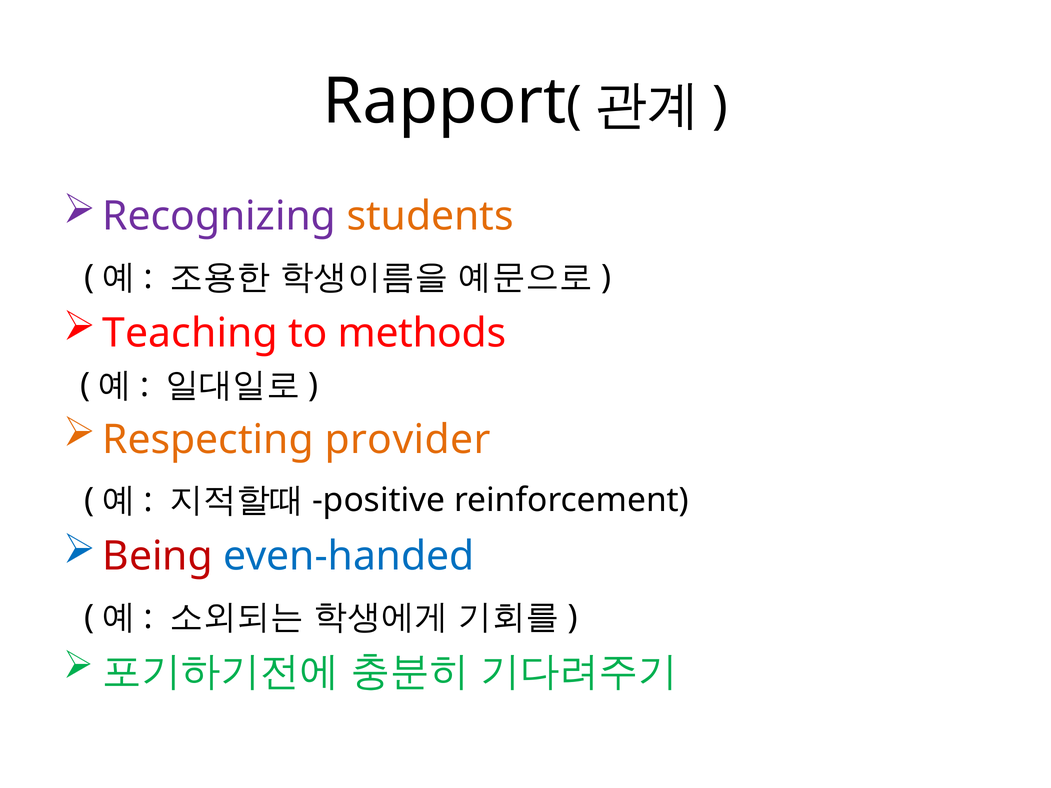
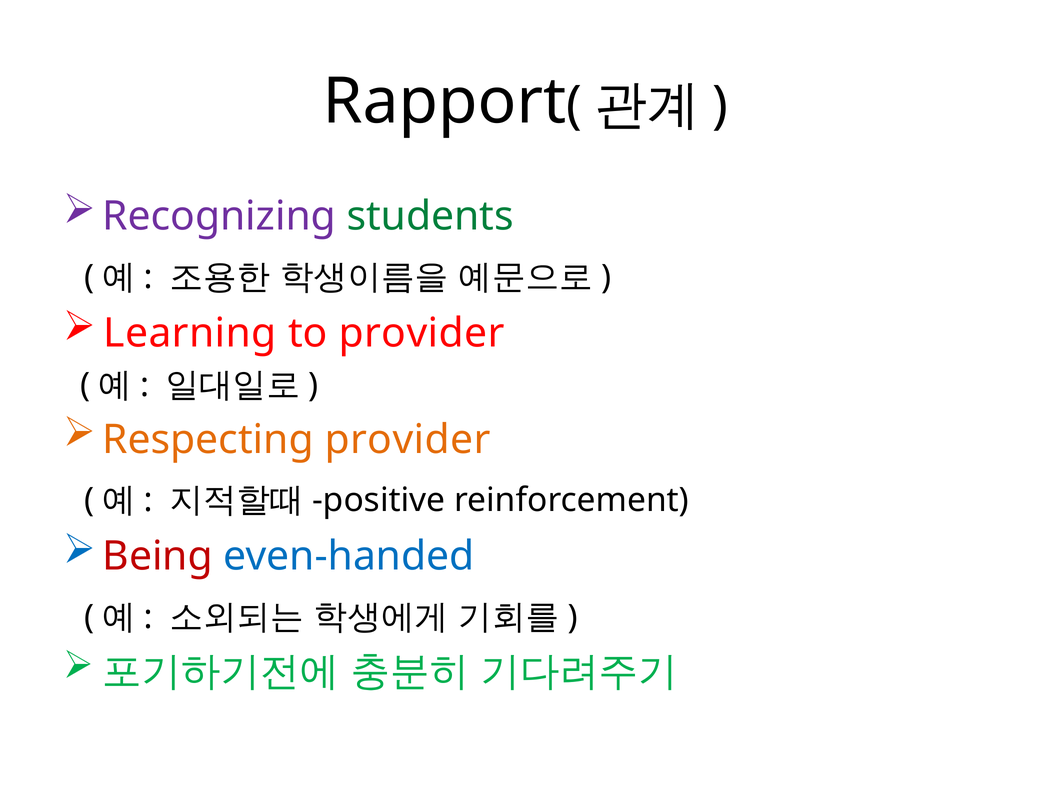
students colour: orange -> green (430, 217)
Teaching: Teaching -> Learning (190, 333)
to methods: methods -> provider (422, 333)
